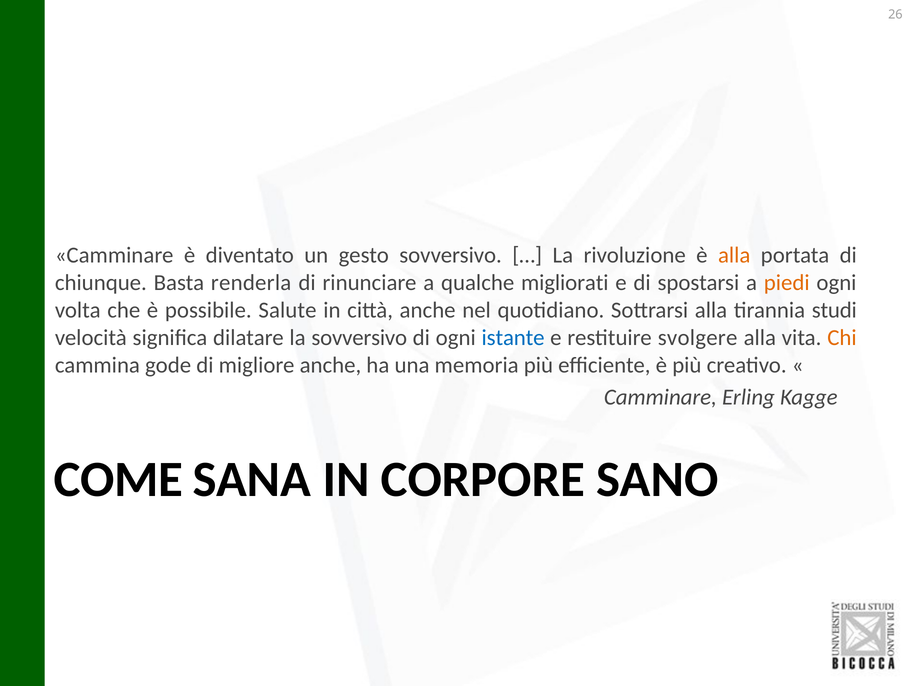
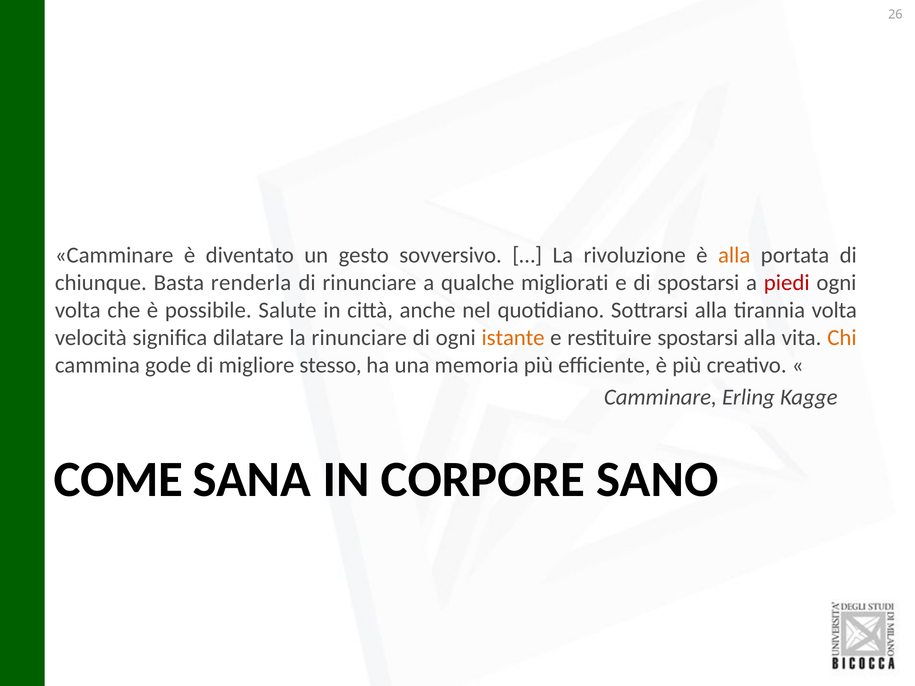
piedi colour: orange -> red (787, 283)
tirannia studi: studi -> volta (834, 310)
la sovversivo: sovversivo -> rinunciare (359, 338)
istante colour: blue -> orange (513, 338)
restituire svolgere: svolgere -> spostarsi (698, 338)
migliore anche: anche -> stesso (331, 365)
